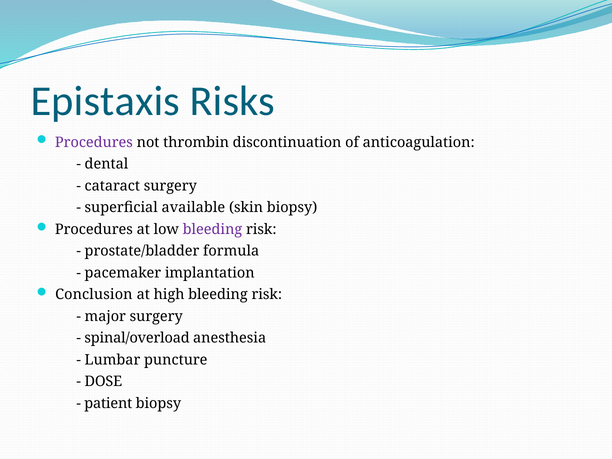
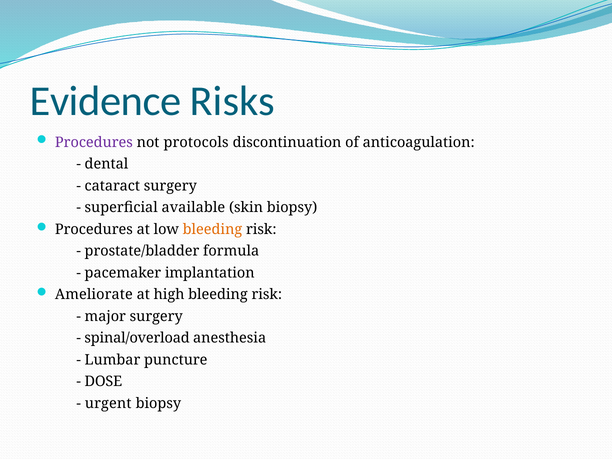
Epistaxis: Epistaxis -> Evidence (106, 101)
thrombin: thrombin -> protocols (196, 142)
bleeding colour: purple -> orange (212, 229)
Conclusion: Conclusion -> Ameliorate (94, 295)
patient: patient -> urgent (108, 403)
